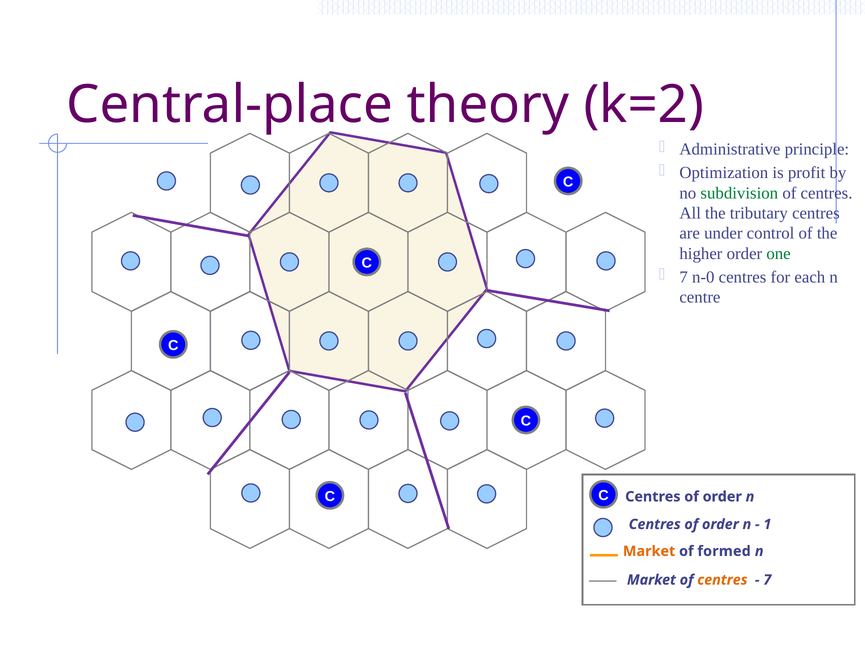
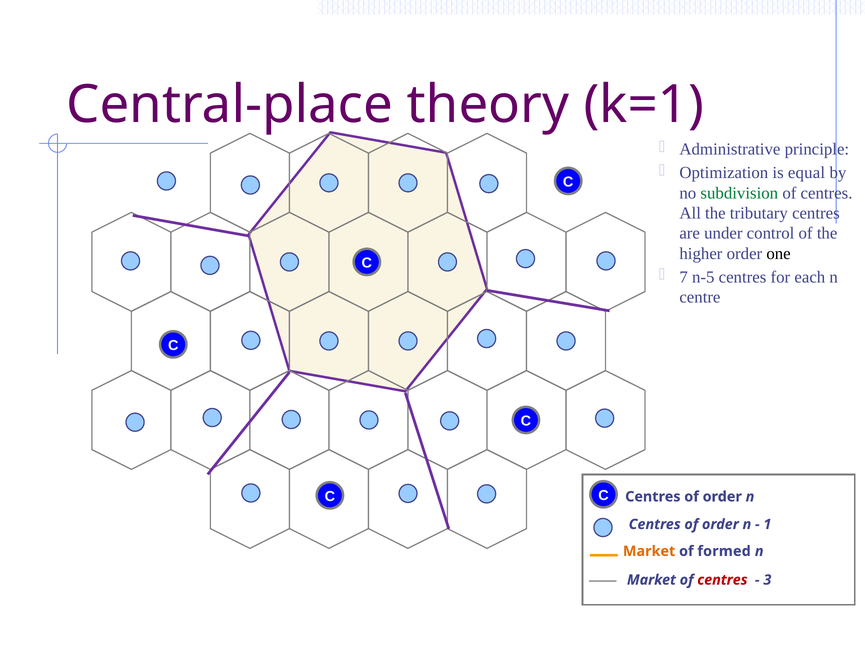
k=2: k=2 -> k=1 (644, 105)
profit: profit -> equal (807, 173)
one colour: green -> black (779, 254)
n-0: n-0 -> n-5 (703, 277)
centres colour: orange -> red (722, 580)
7: 7 -> 3 (767, 580)
